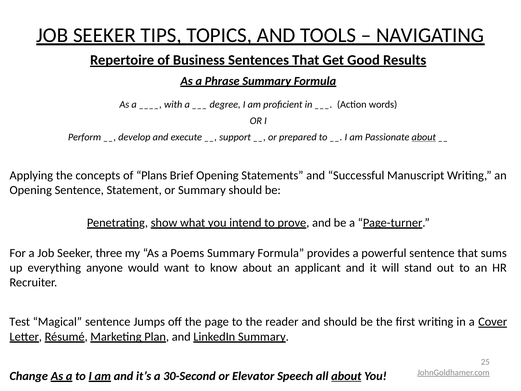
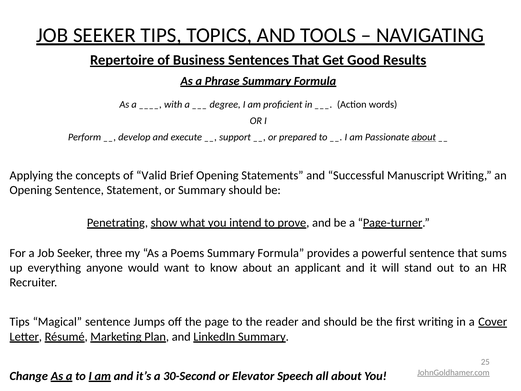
Plans: Plans -> Valid (152, 175)
Test: Test -> Tips (20, 322)
about underline: present -> none (346, 376)
